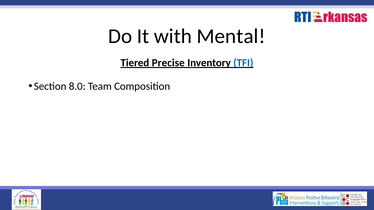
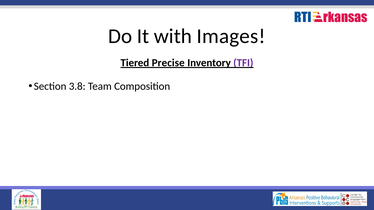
Mental: Mental -> Images (231, 36)
TFI colour: blue -> purple (243, 63)
8.0: 8.0 -> 3.8 (77, 86)
